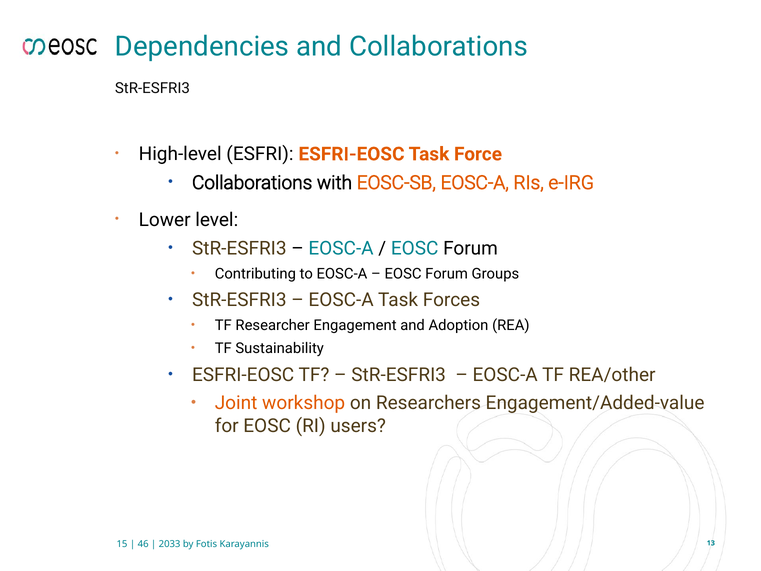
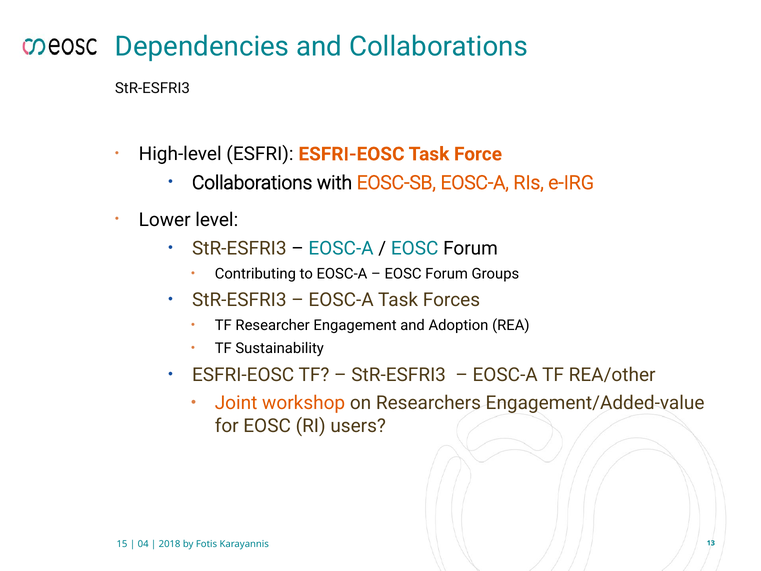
46: 46 -> 04 (143, 544)
2033: 2033 -> 2018 (170, 544)
